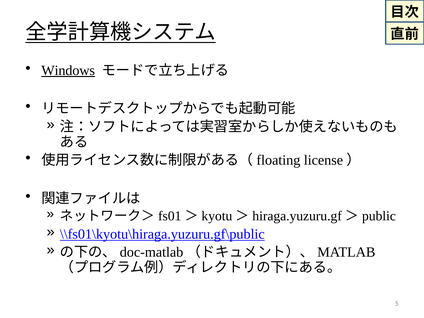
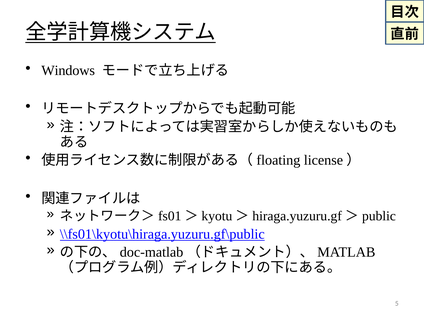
Windows underline: present -> none (68, 70)
